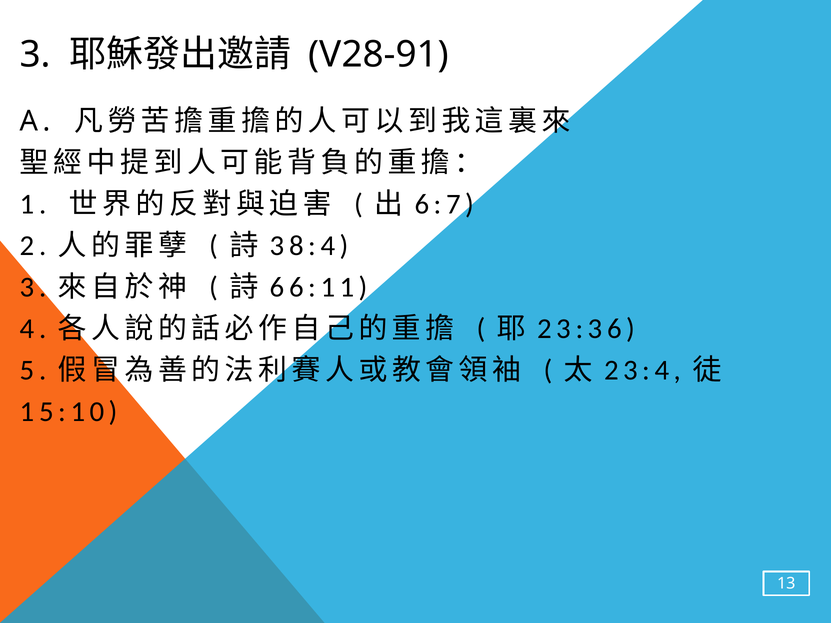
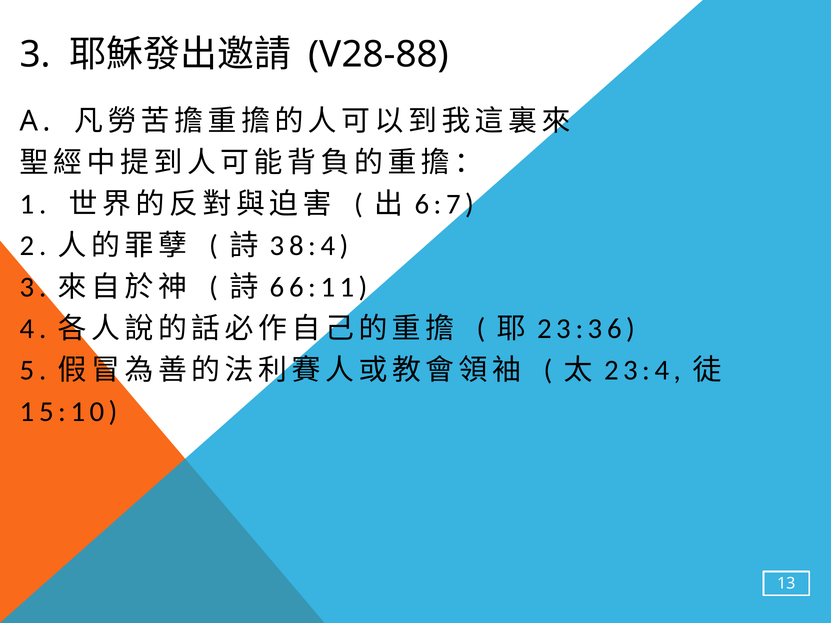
V28-91: V28-91 -> V28-88 (379, 54)
